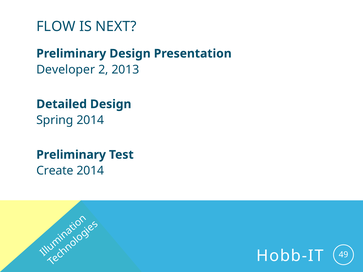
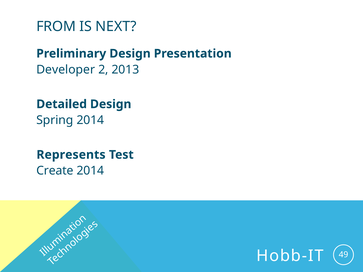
FLOW: FLOW -> FROM (56, 26)
Preliminary: Preliminary -> Represents (71, 155)
